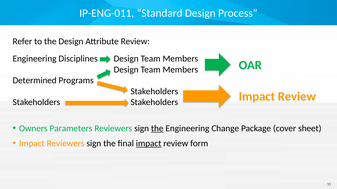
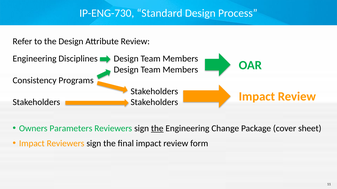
IP-ENG-011: IP-ENG-011 -> IP-ENG-730 (107, 13)
Determined: Determined -> Consistency (35, 81)
impact underline: present -> none (149, 144)
